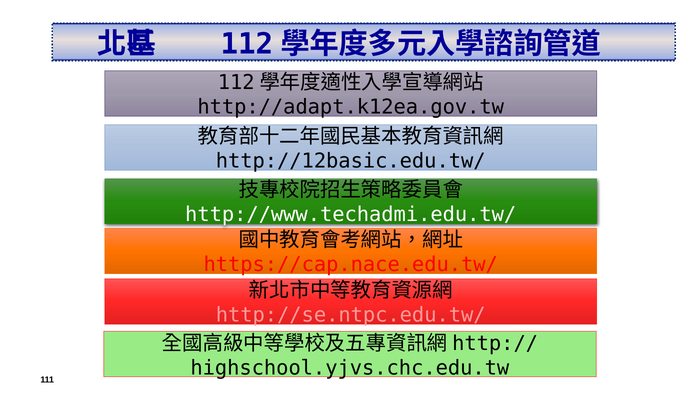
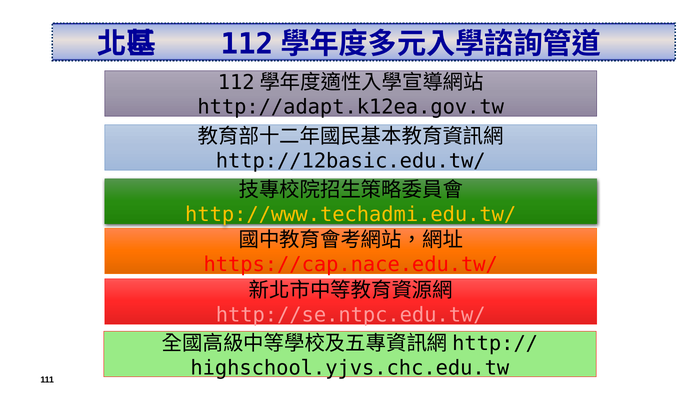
http://www.techadmi.edu.tw/ colour: white -> yellow (351, 215)
